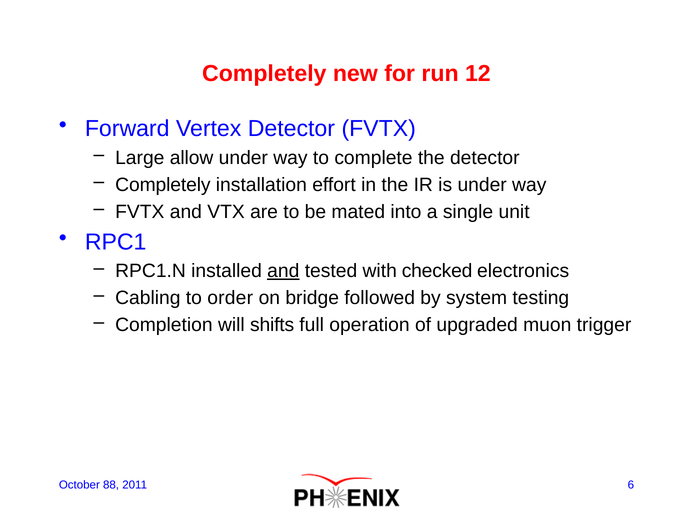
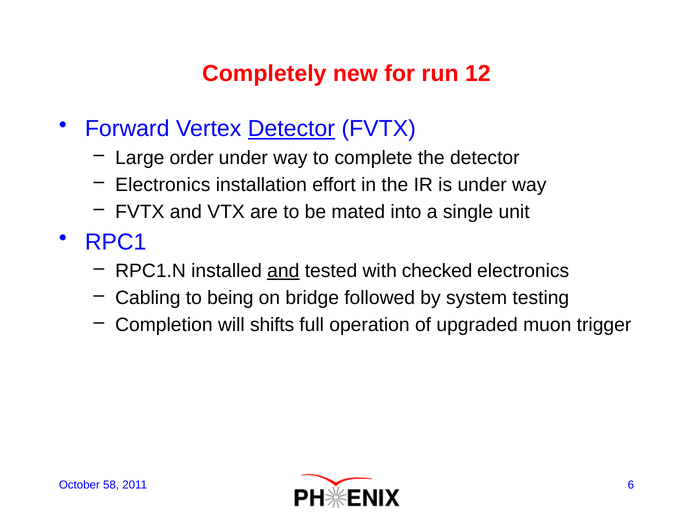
Detector underline: none -> present (291, 129)
allow: allow -> order (192, 158)
Completely: Completely -> Electronics (163, 185)
order: order -> being (230, 298)
88: 88 -> 58 (111, 485)
